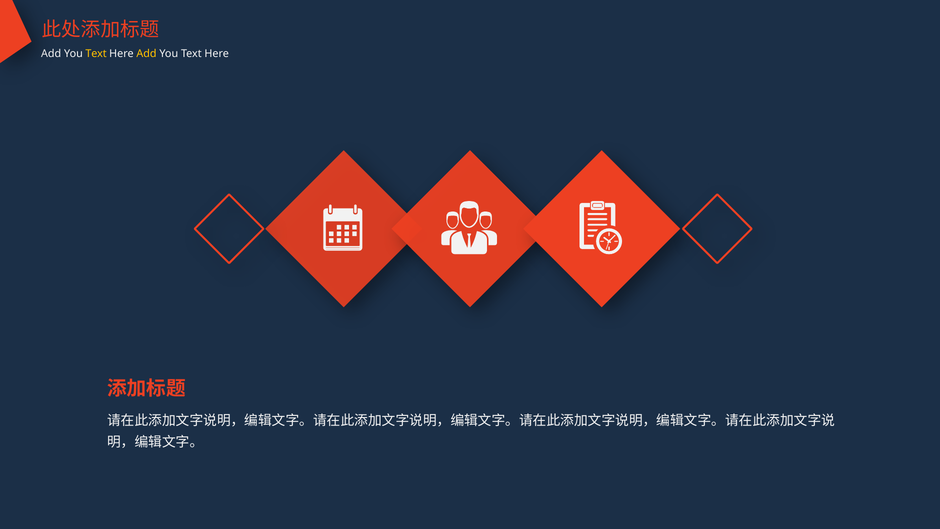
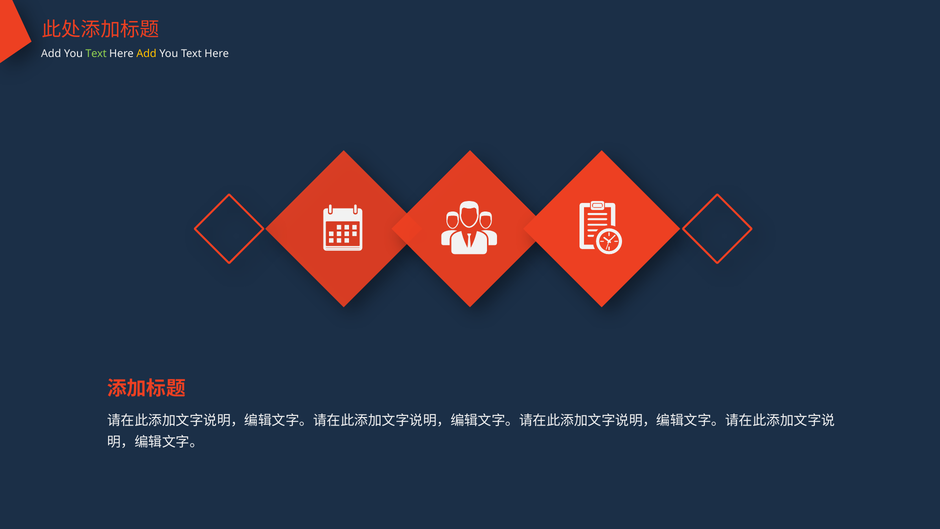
Text colour: yellow -> light green (96, 54)
